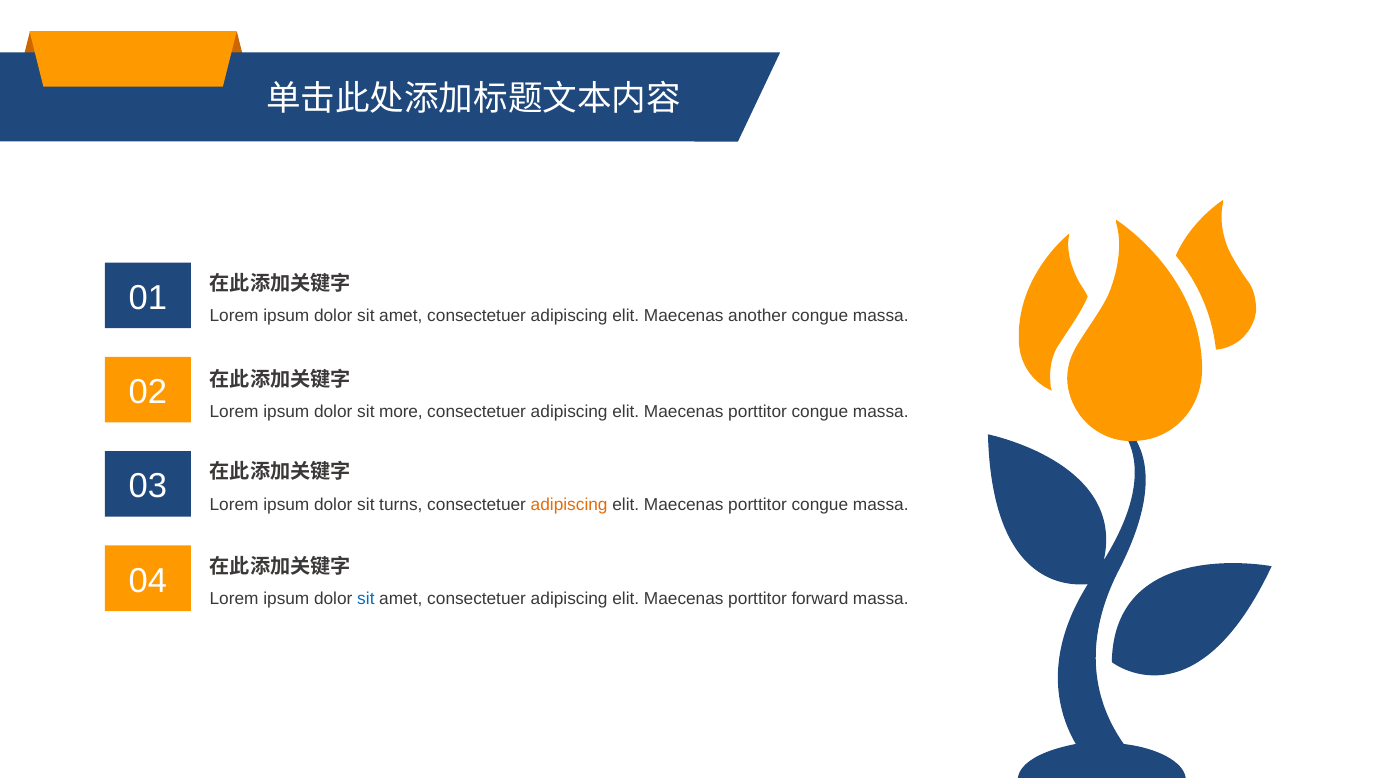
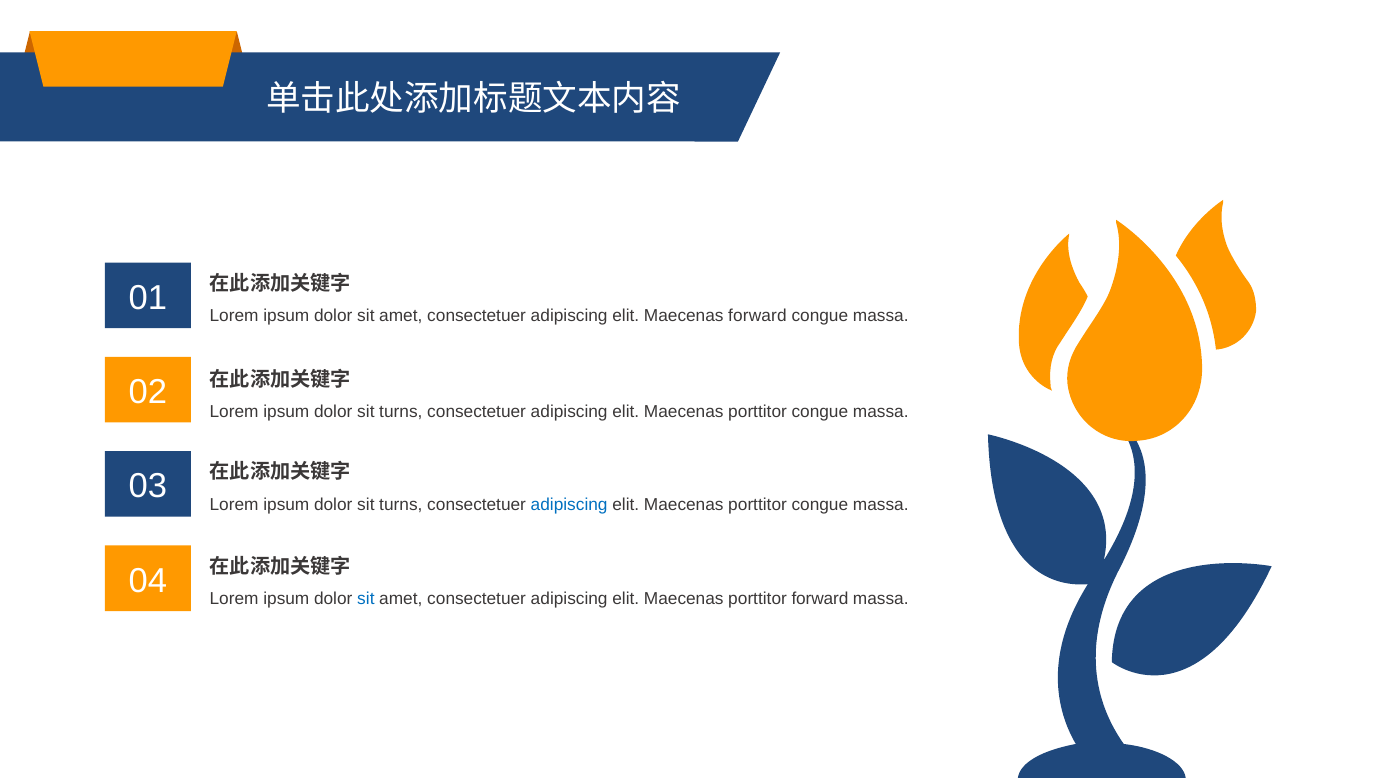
Maecenas another: another -> forward (757, 316)
more: more -> turns (401, 412)
adipiscing colour: orange -> blue (569, 505)
